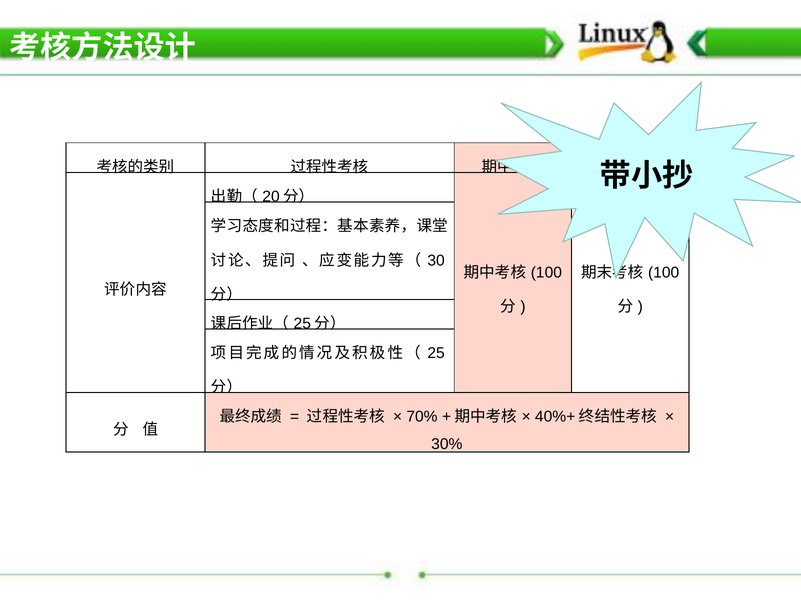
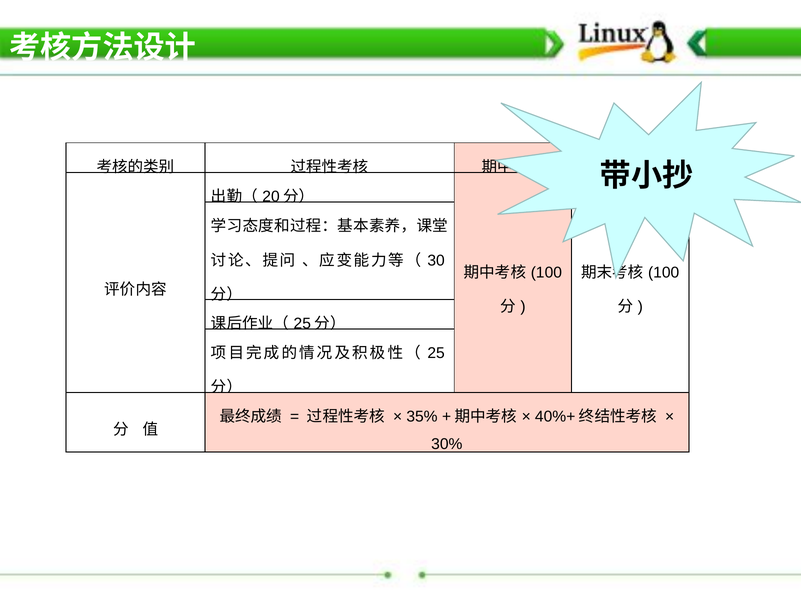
70%: 70% -> 35% (422, 417)
